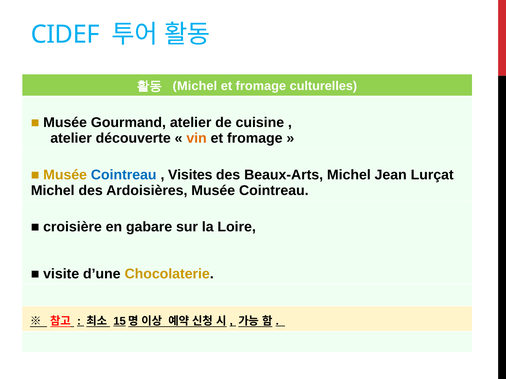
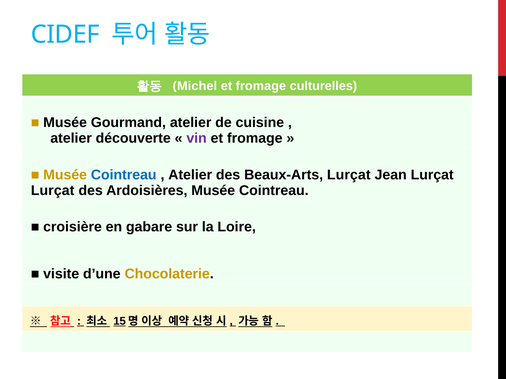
vin colour: orange -> purple (197, 139)
Visites: Visites -> Atelier (190, 175)
Beaux-Arts Michel: Michel -> Lurçat (349, 175)
Michel: Michel -> Lurçat (53, 191)
